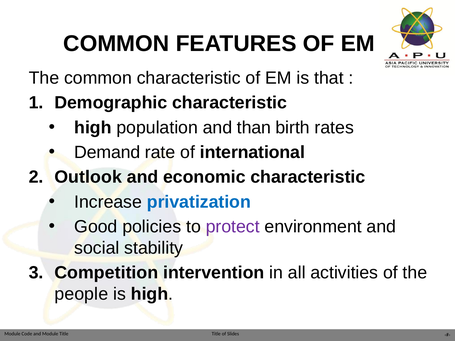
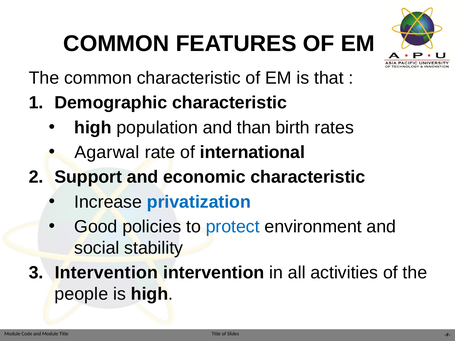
Demand: Demand -> Agarwal (107, 152)
Outlook: Outlook -> Support (88, 177)
protect colour: purple -> blue (233, 227)
Competition: Competition -> Intervention (106, 273)
